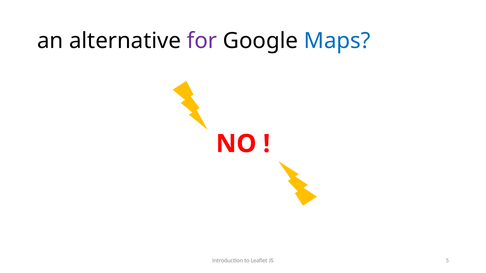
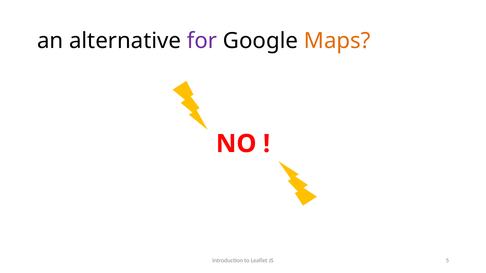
Maps colour: blue -> orange (337, 41)
